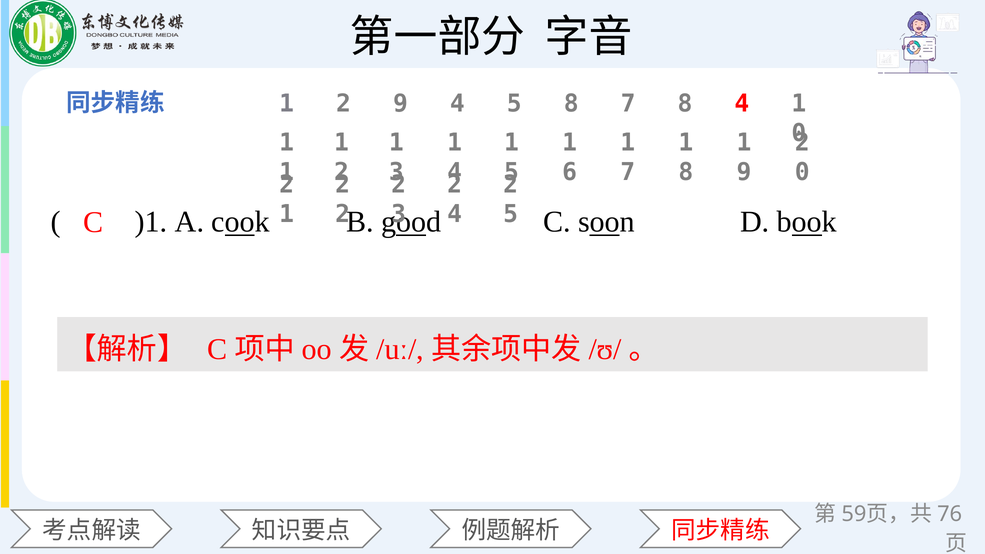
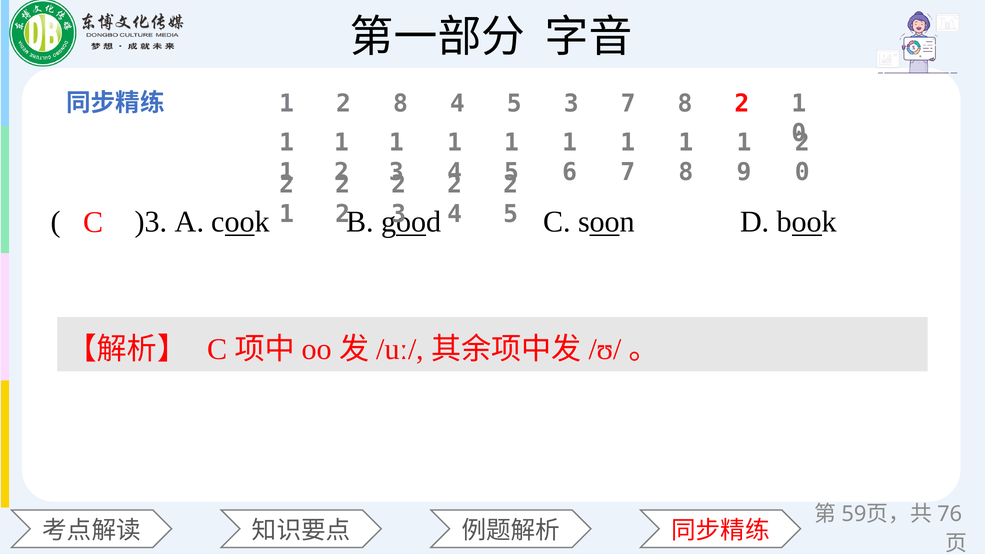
2 9: 9 -> 8 (400, 103)
5 8: 8 -> 3 (571, 103)
8 4: 4 -> 2 (742, 103)
)1: )1 -> )3 (151, 222)
